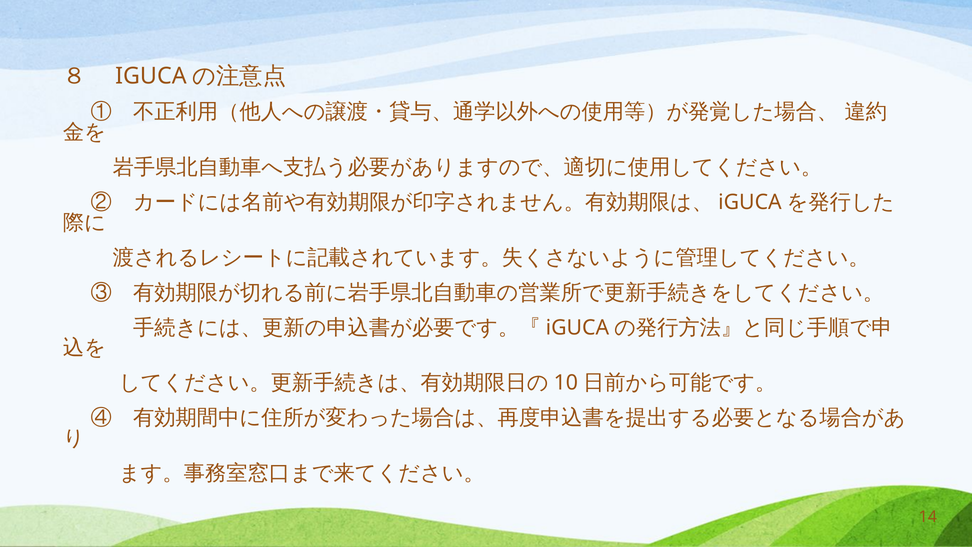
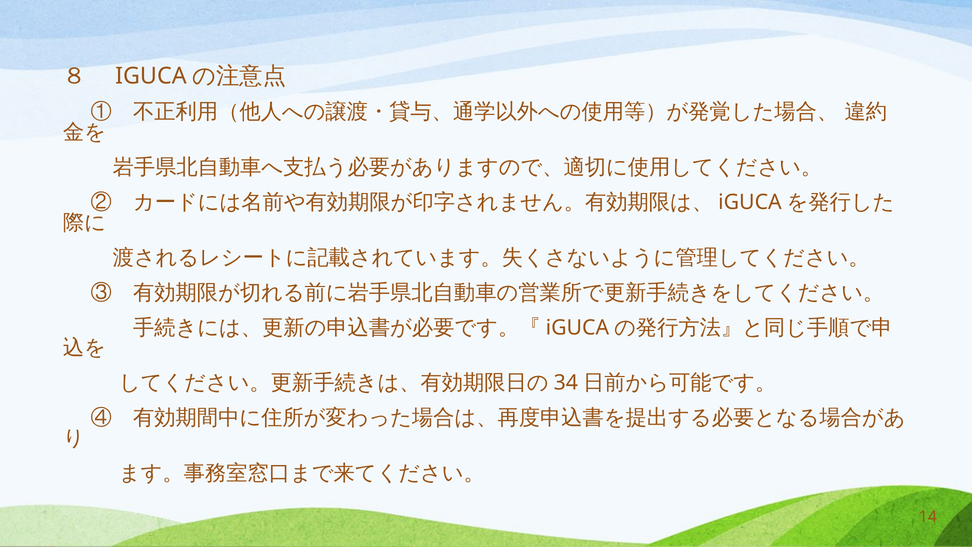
10: 10 -> 34 (566, 383)
